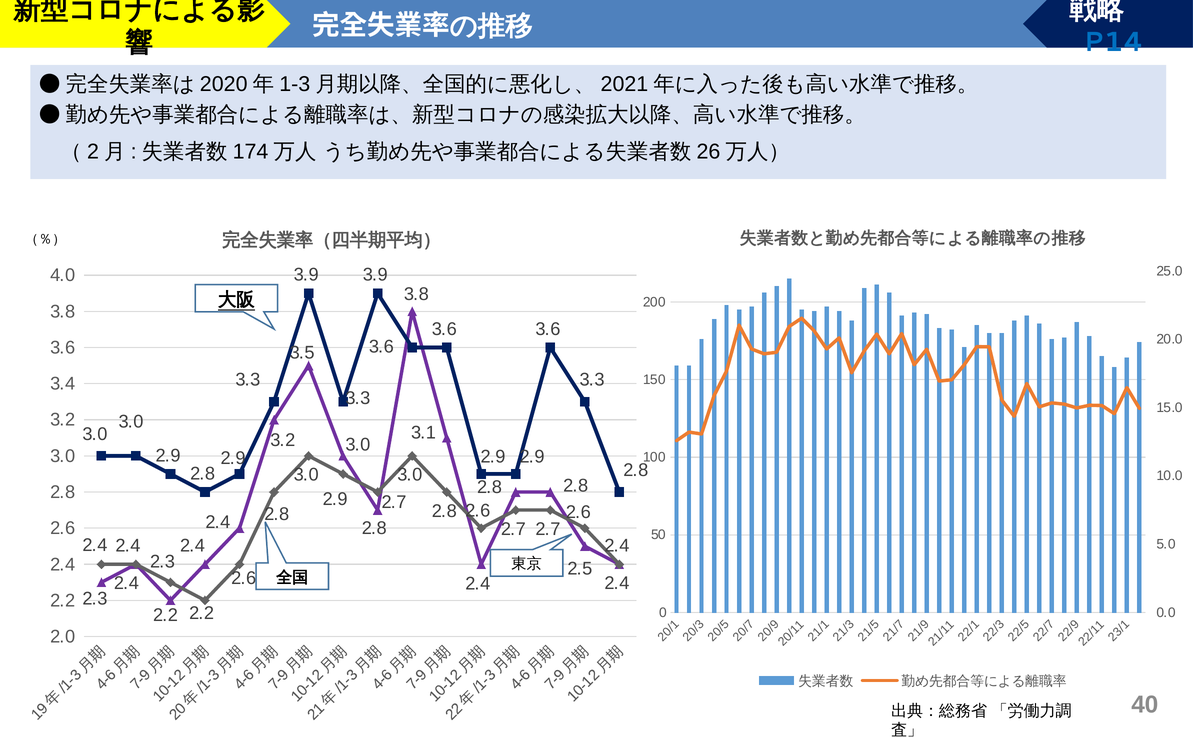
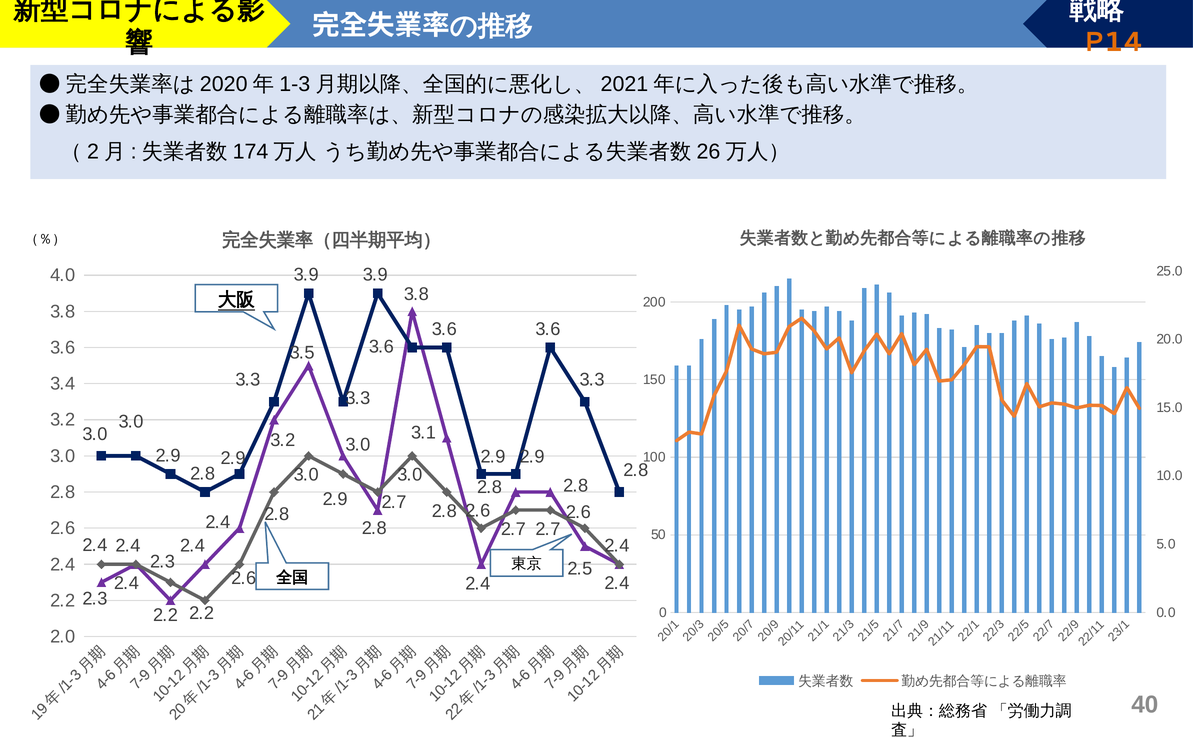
P14 colour: blue -> orange (1114, 42)
